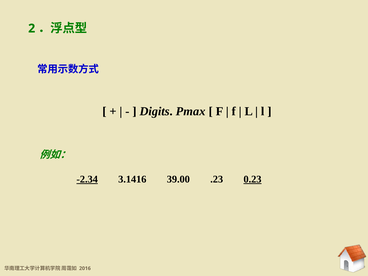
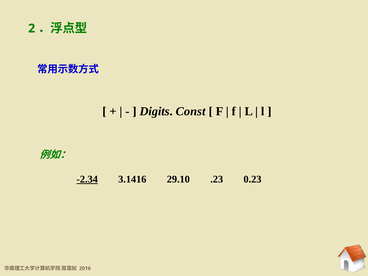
Pmax: Pmax -> Const (191, 111)
39.00: 39.00 -> 29.10 (178, 179)
0.23 underline: present -> none (252, 179)
